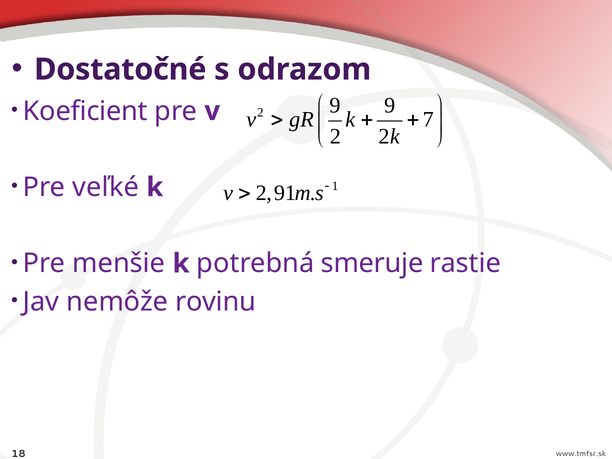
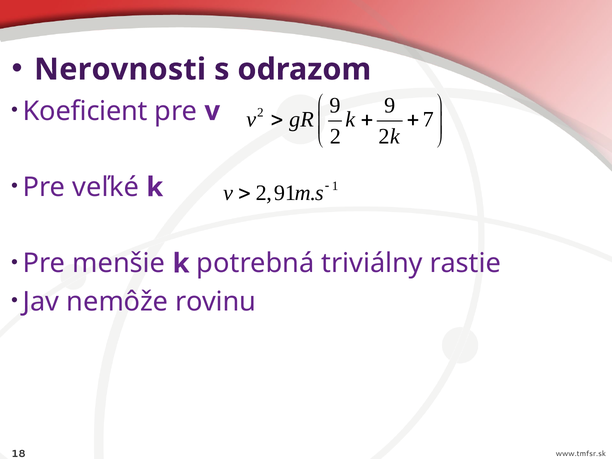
Dostatočné: Dostatočné -> Nerovnosti (120, 69)
smeruje: smeruje -> triviálny (372, 263)
